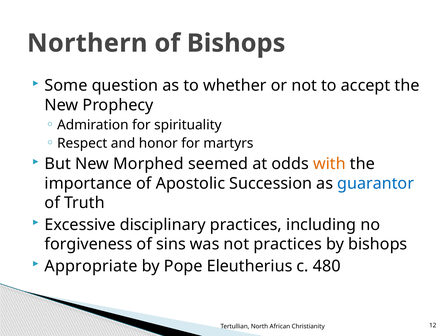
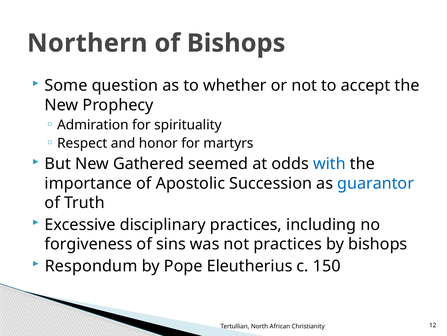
Morphed: Morphed -> Gathered (148, 164)
with colour: orange -> blue (329, 164)
Appropriate: Appropriate -> Respondum (91, 266)
480: 480 -> 150 (327, 266)
